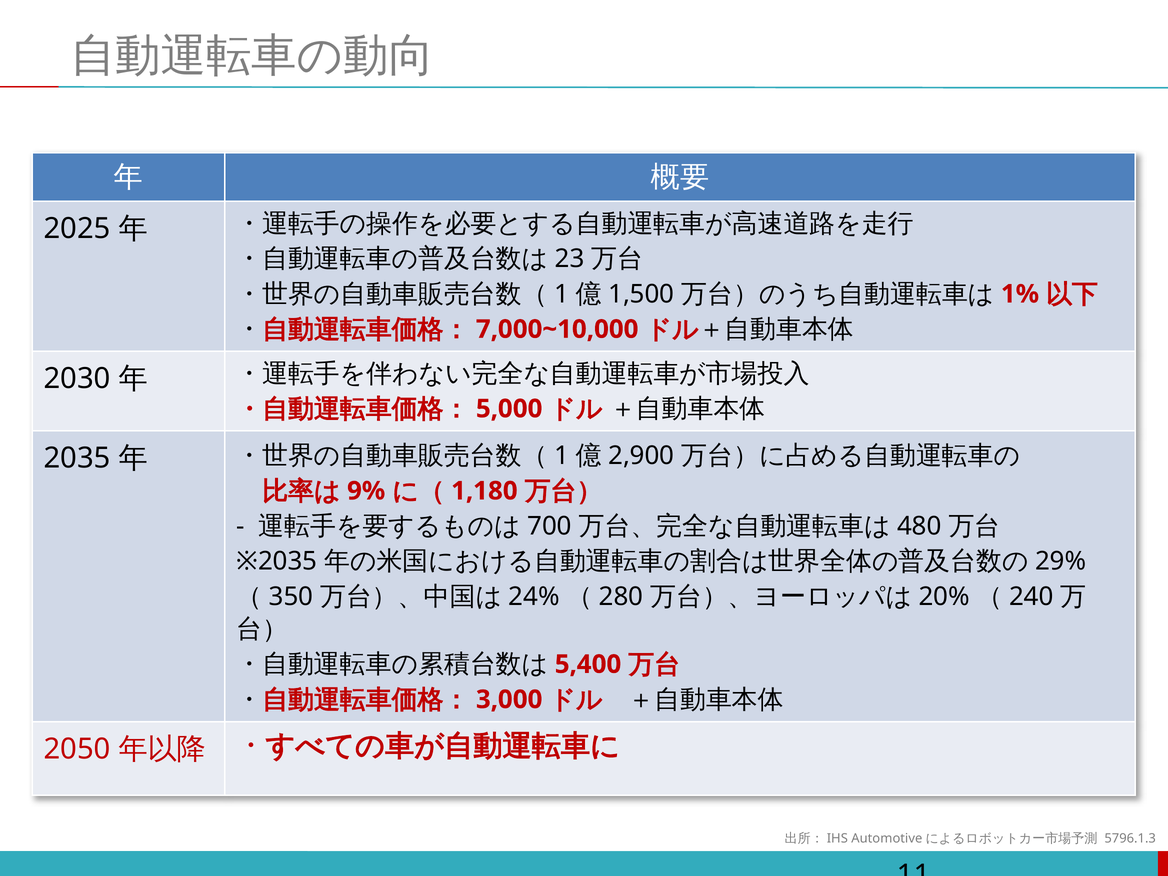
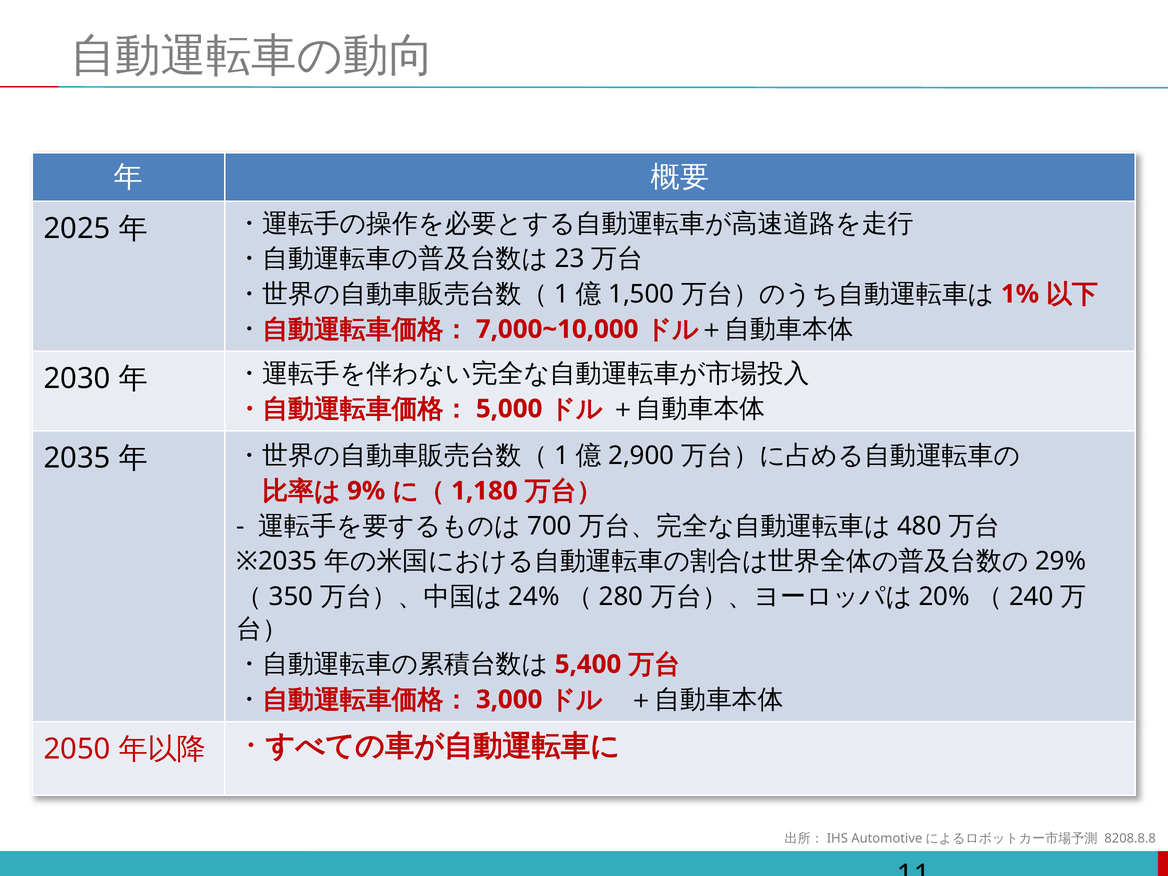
5796.1.3: 5796.1.3 -> 8208.8.8 (1130, 839)
